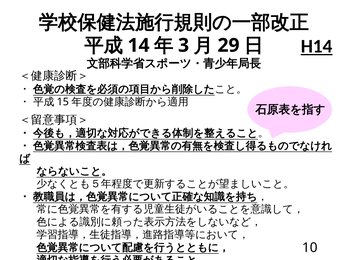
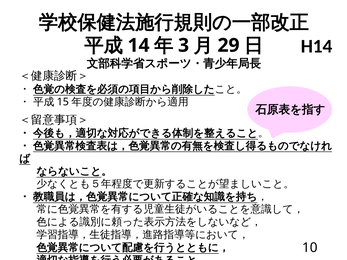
H14 underline: present -> none (317, 46)
